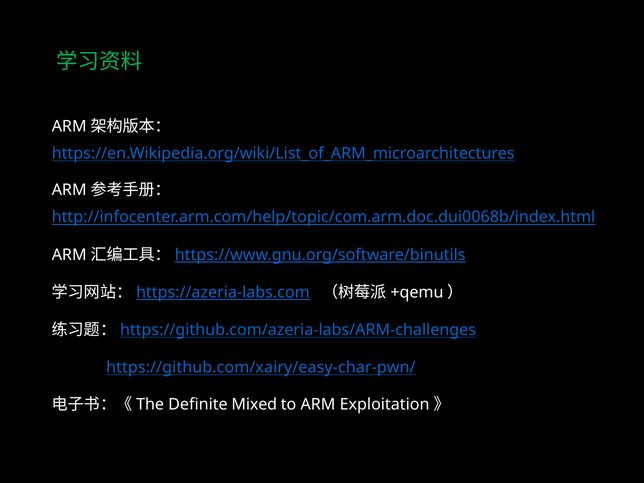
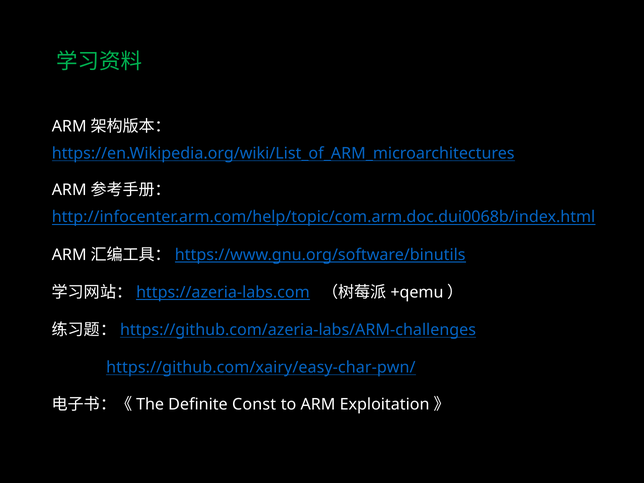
Mixed: Mixed -> Const (254, 404)
